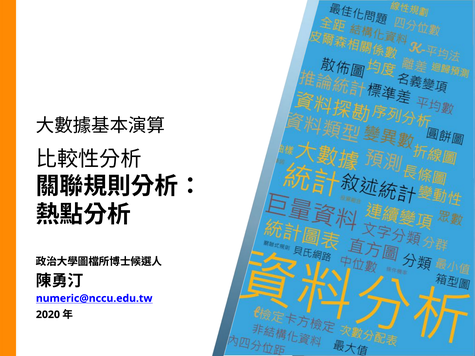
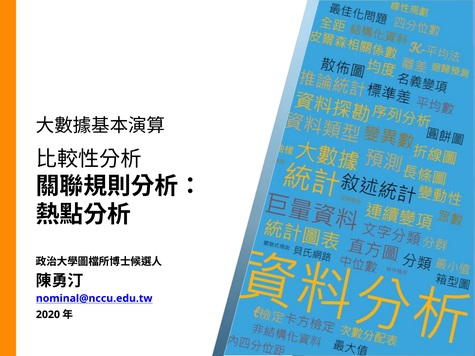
numeric@nccu.edu.tw: numeric@nccu.edu.tw -> nominal@nccu.edu.tw (94, 299)
